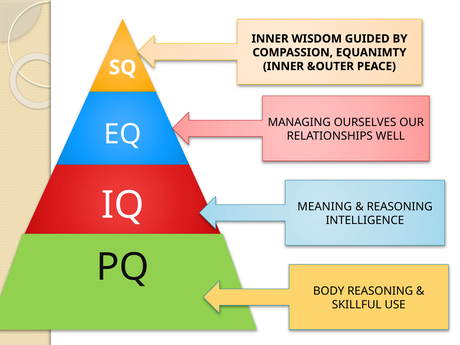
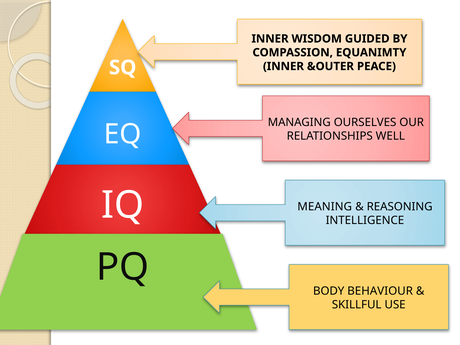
BODY REASONING: REASONING -> BEHAVIOUR (380, 291)
